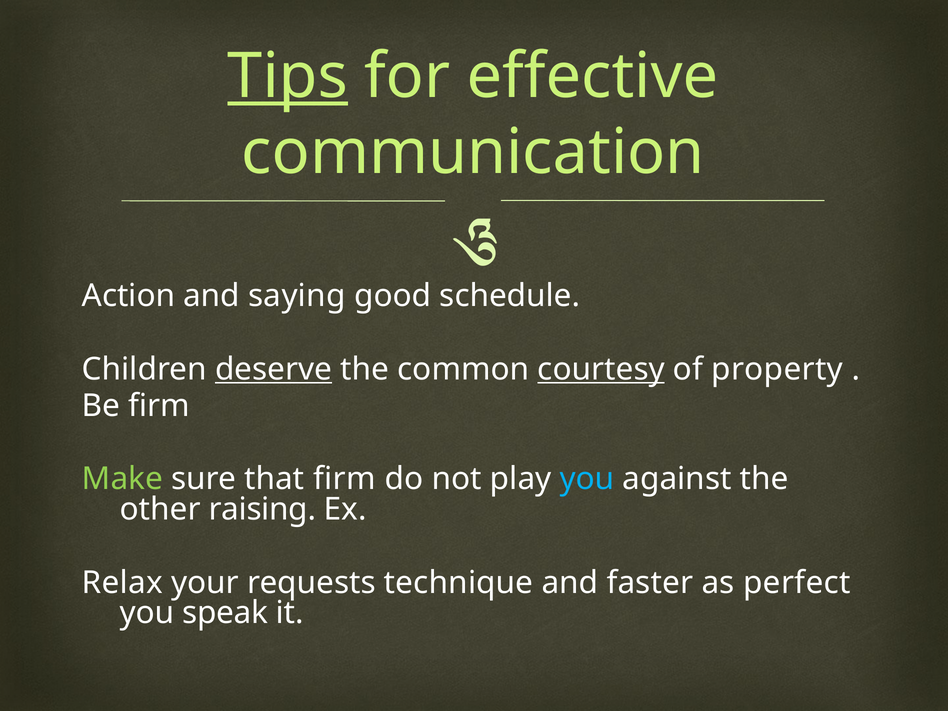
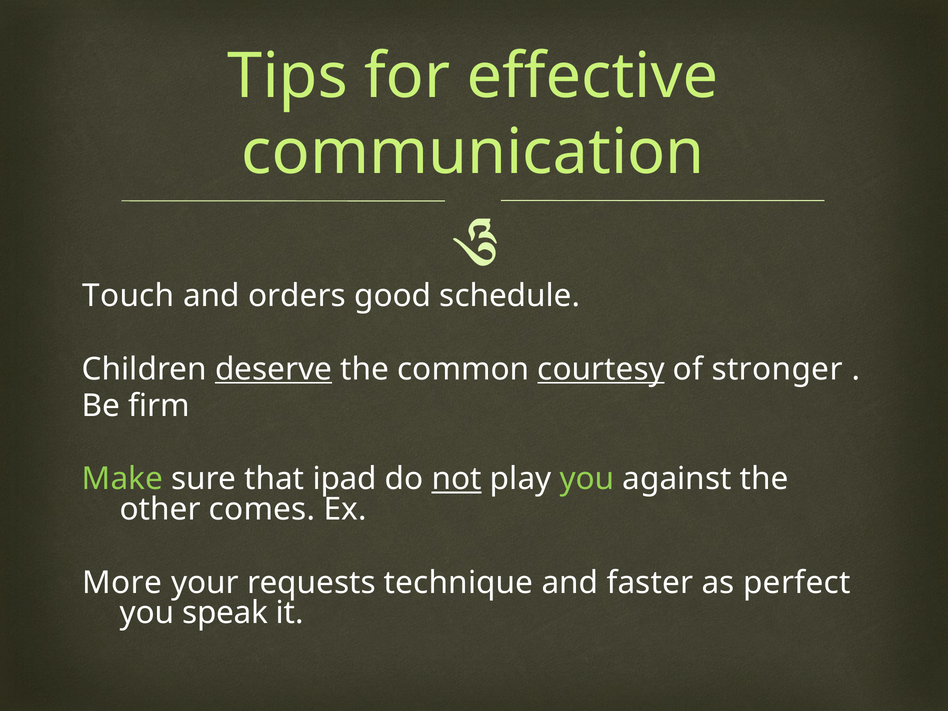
Tips underline: present -> none (288, 76)
Action: Action -> Touch (128, 296)
saying: saying -> orders (297, 296)
property: property -> stronger (777, 369)
that firm: firm -> ipad (345, 479)
not underline: none -> present (457, 479)
you colour: light blue -> light green (587, 479)
raising: raising -> comes (262, 509)
Relax: Relax -> More (122, 583)
